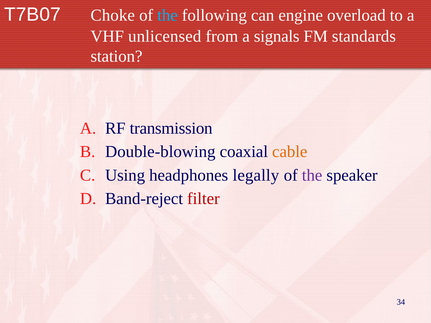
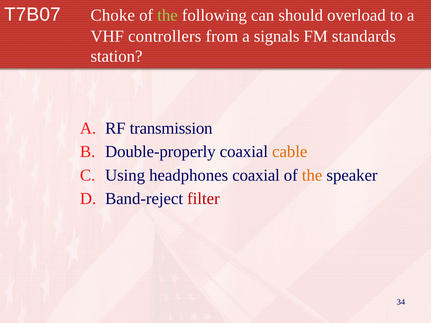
the colour: light blue -> light green (168, 15)
engine: engine -> should (301, 15)
unlicensed: unlicensed -> controllers (165, 36)
Double-blowing: Double-blowing -> Double-properly (160, 152)
headphones legally: legally -> coaxial (256, 175)
the colour: purple -> orange (312, 175)
